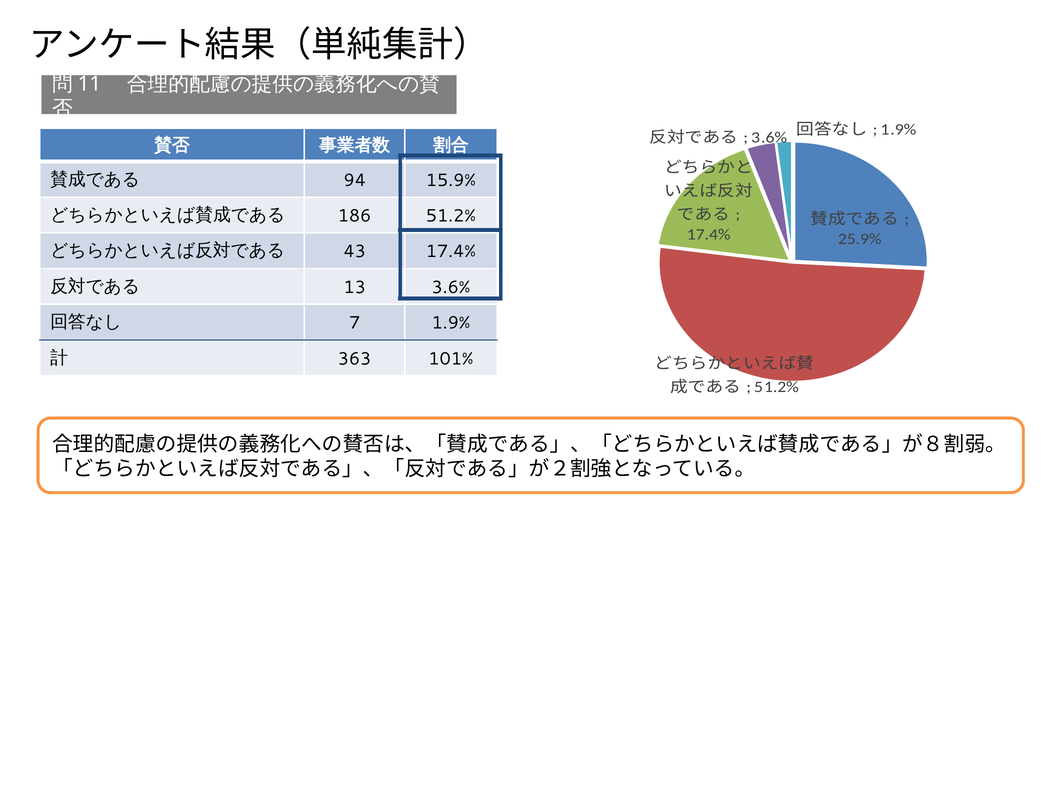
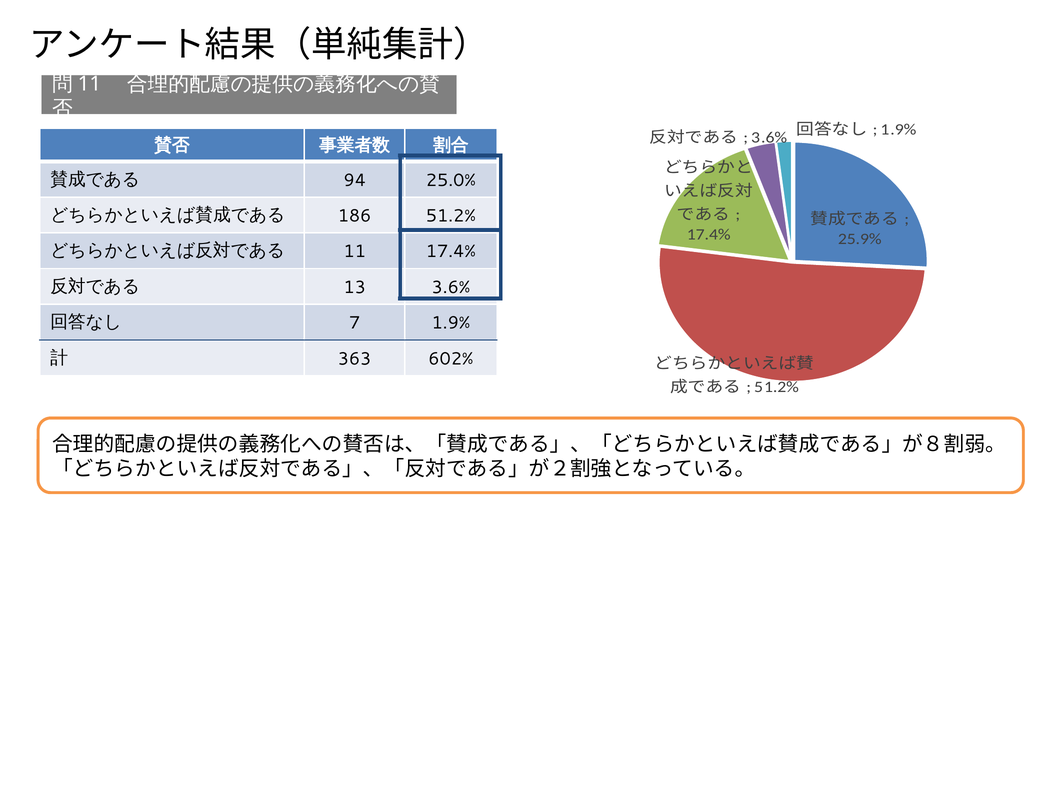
15.9%: 15.9% -> 25.0% (451, 180)
43: 43 -> 11 (355, 252)
101%: 101% -> 602% (451, 359)
